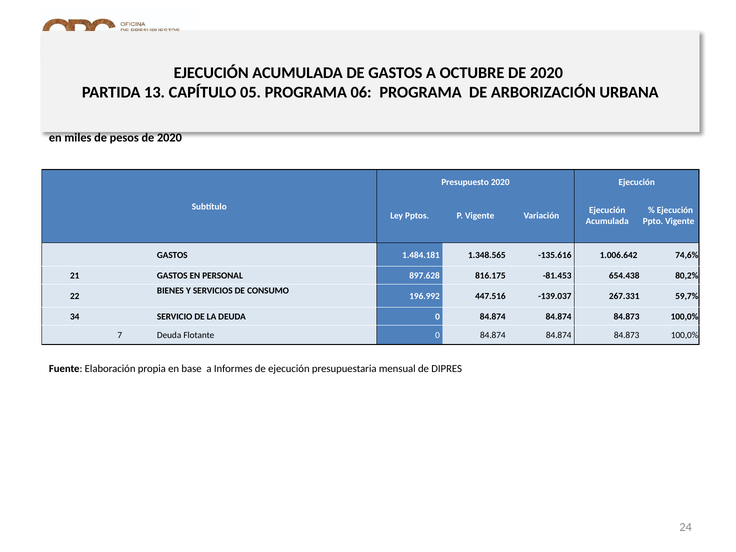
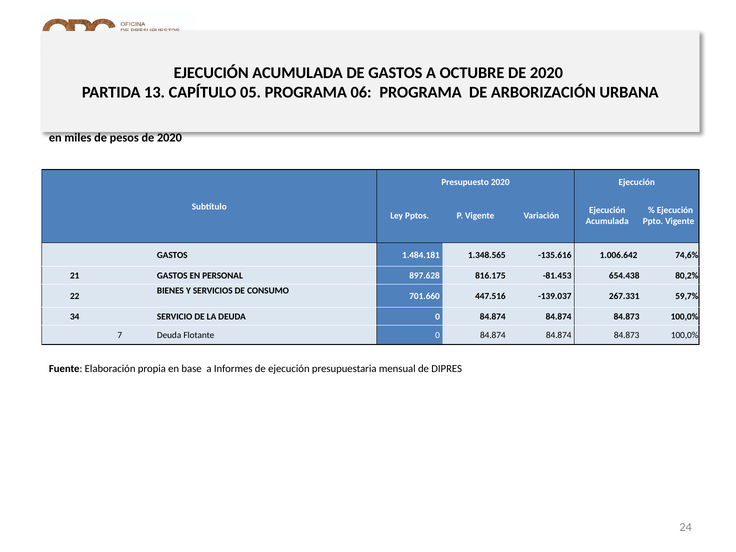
196.992: 196.992 -> 701.660 (425, 296)
